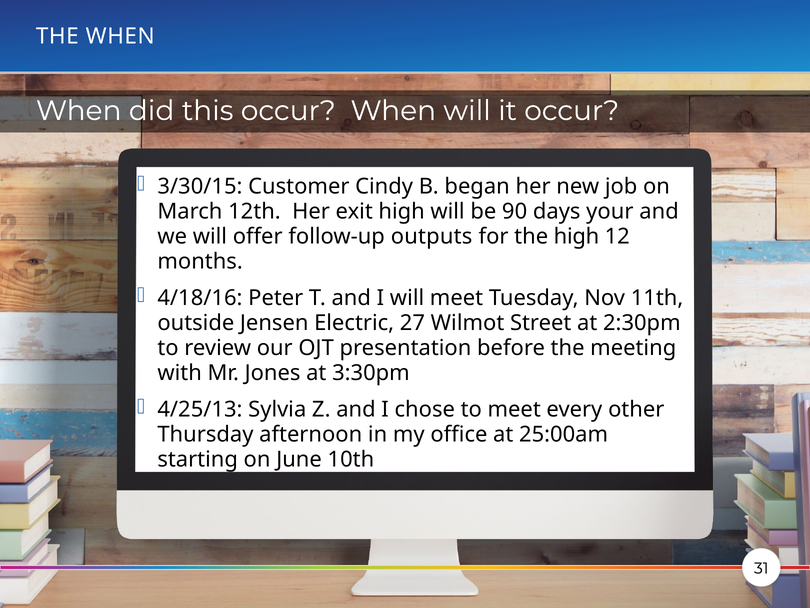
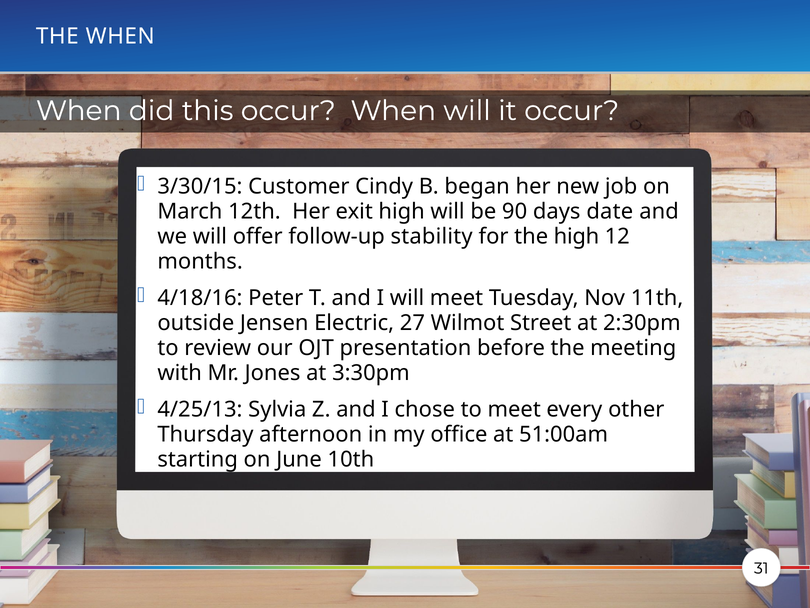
your: your -> date (610, 211)
outputs: outputs -> stability (432, 236)
25:00am: 25:00am -> 51:00am (564, 434)
